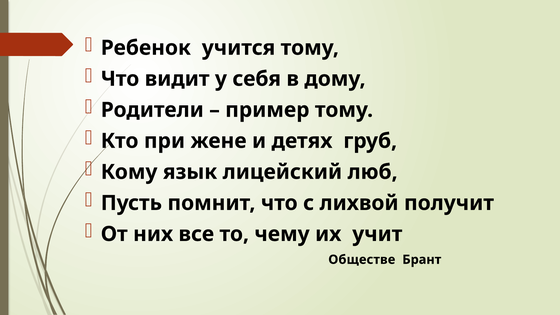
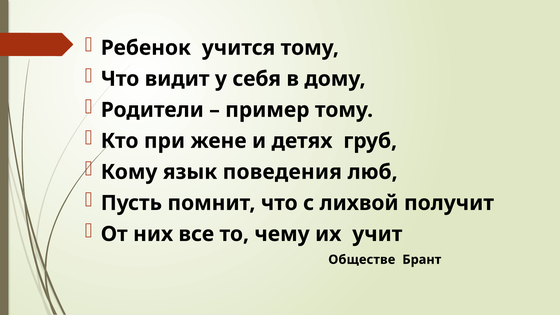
лицейский: лицейский -> поведения (282, 172)
